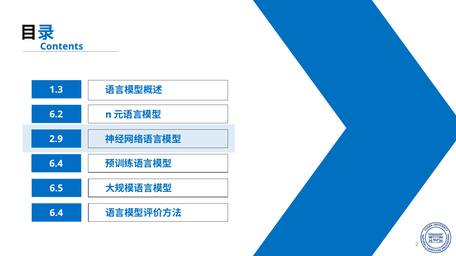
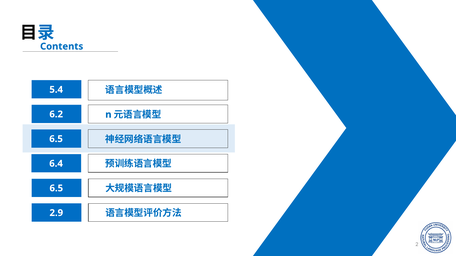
1.3: 1.3 -> 5.4 (56, 90)
2.9: 2.9 -> 6.5 (56, 139)
6.4: 6.4 -> 2.9 (56, 213)
